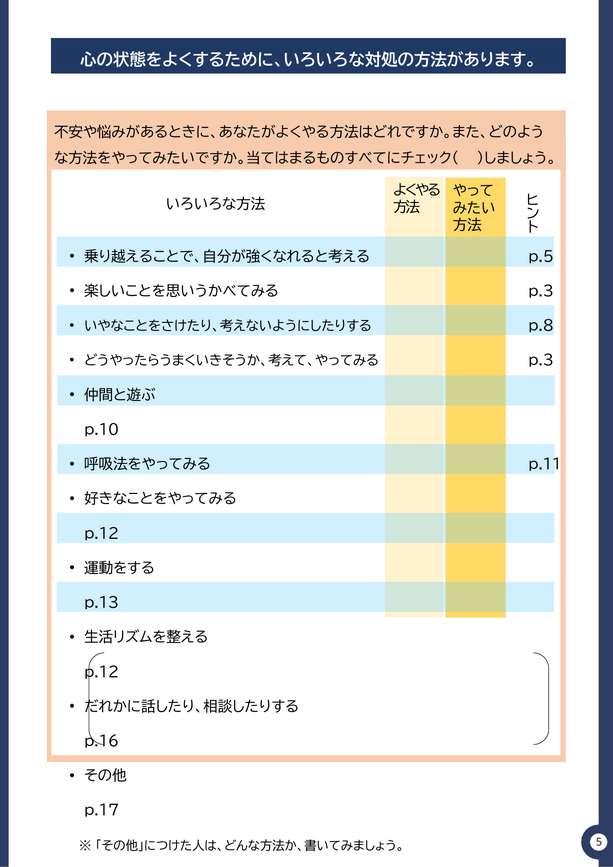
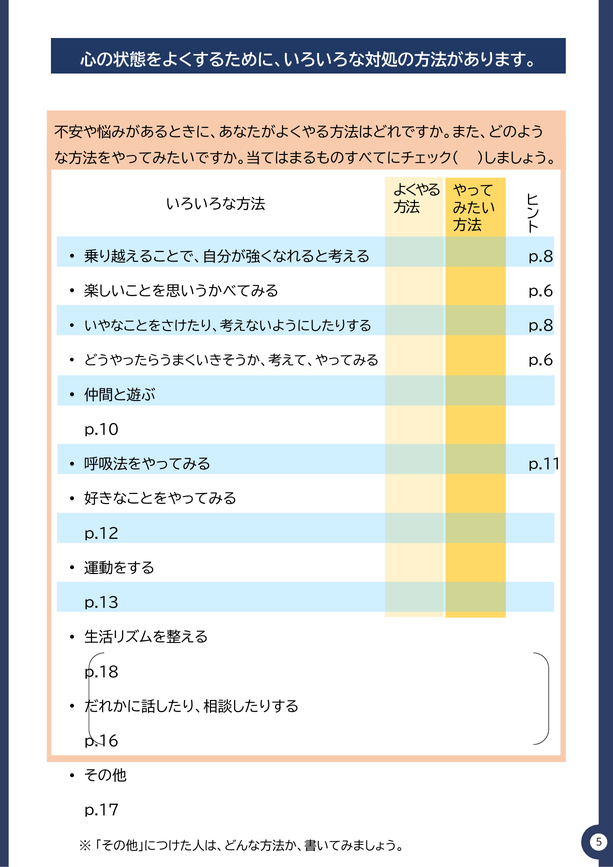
p.5: p.5 -> p.8 (541, 257)
p.3: p.3 -> p.6 (541, 292)
p.3: p.3 -> p.6 (541, 361)
p.12: p.12 -> p.18 (102, 673)
